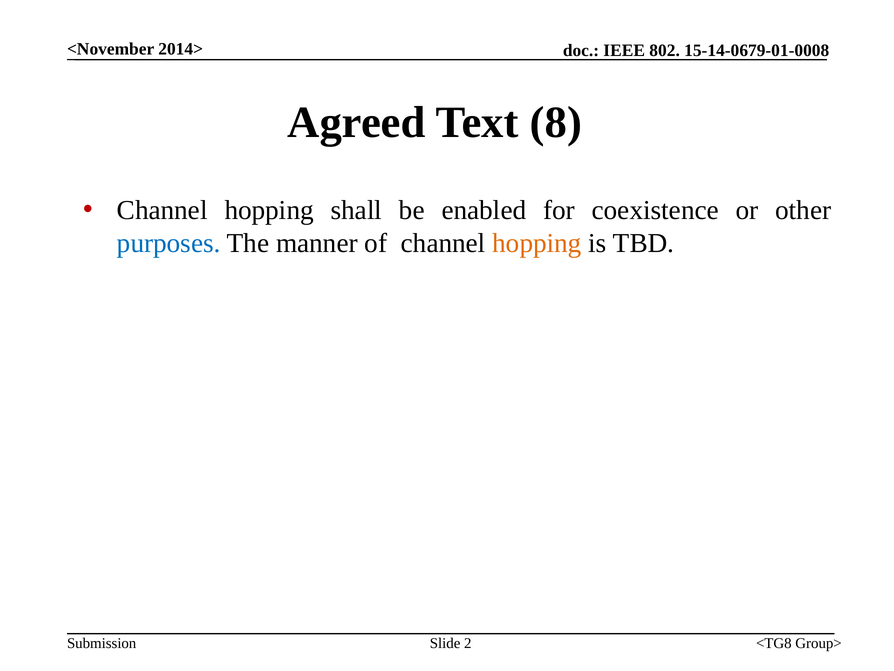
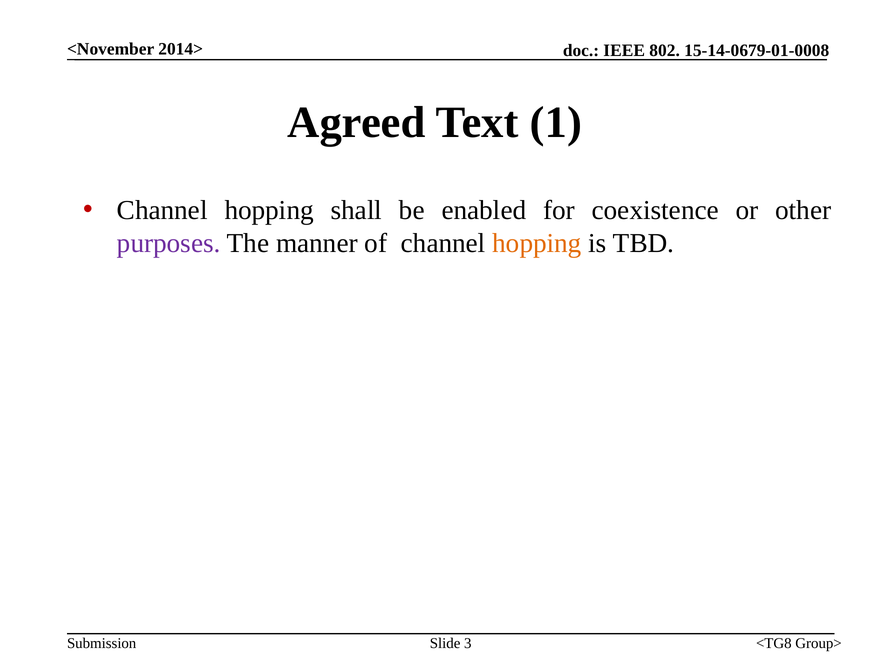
8: 8 -> 1 (556, 122)
purposes colour: blue -> purple (169, 243)
2: 2 -> 3 (468, 643)
